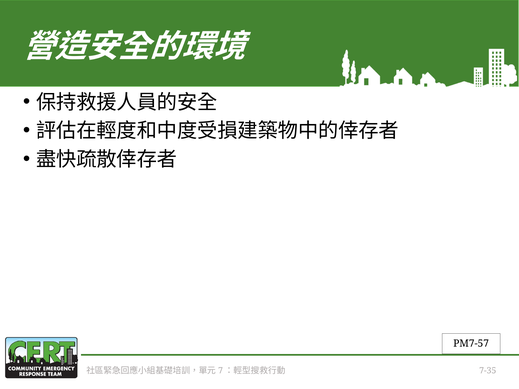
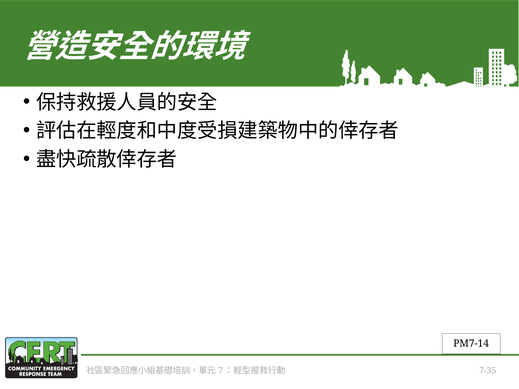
PM7-57: PM7-57 -> PM7-14 (471, 344)
